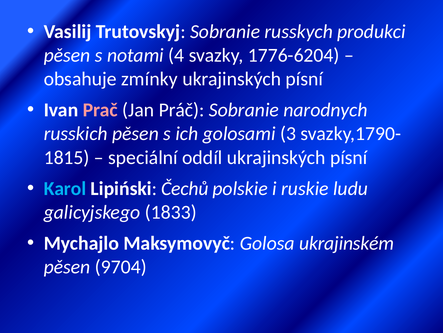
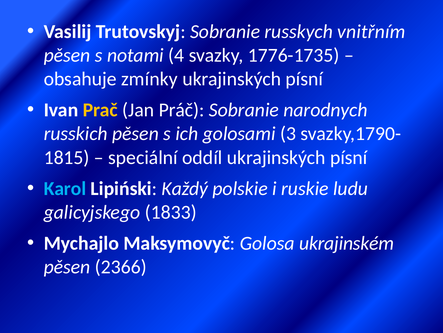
produkci: produkci -> vnitřním (371, 32)
1776-6204: 1776-6204 -> 1776-1735 (294, 55)
Prač colour: pink -> yellow (100, 110)
Čechů: Čechů -> Každý (185, 188)
9704: 9704 -> 2366 (121, 267)
